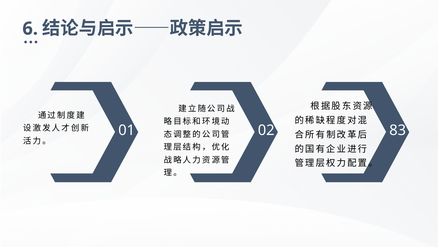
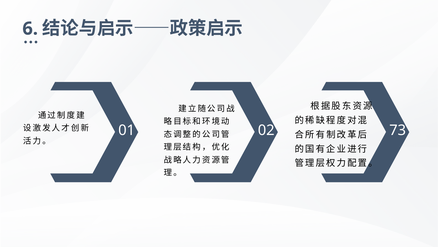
83: 83 -> 73 (398, 130)
